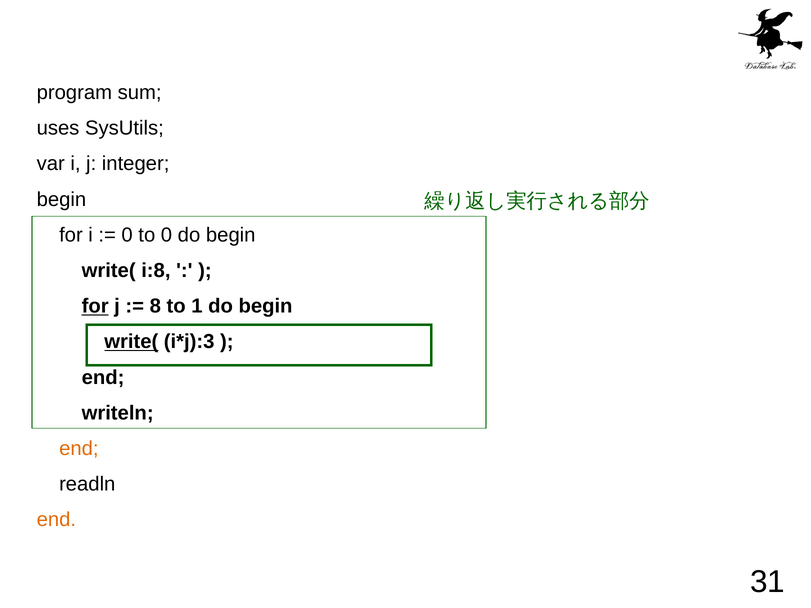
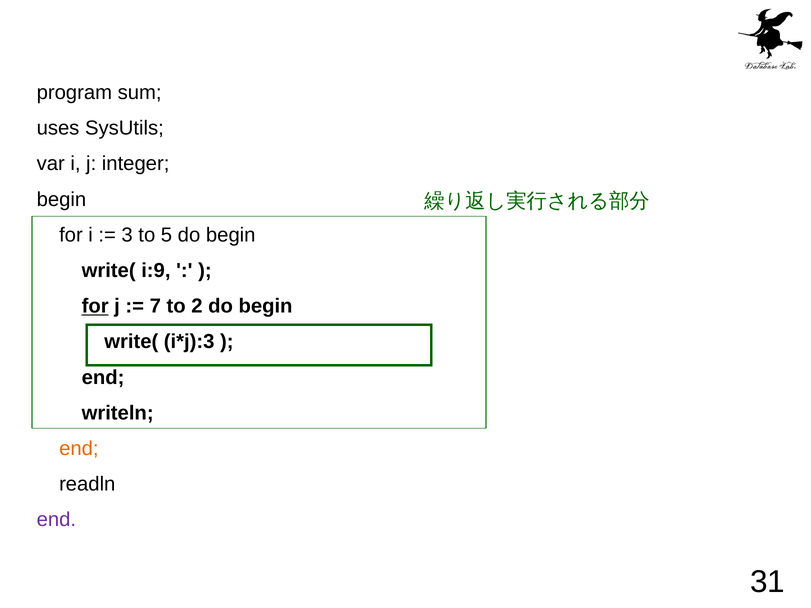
0: 0 -> 3 (127, 235)
to 0: 0 -> 5 (167, 235)
i:8: i:8 -> i:9 (156, 271)
8: 8 -> 7 (155, 306)
1: 1 -> 2 (197, 306)
write( underline: present -> none (131, 342)
end colour: orange -> purple (56, 520)
